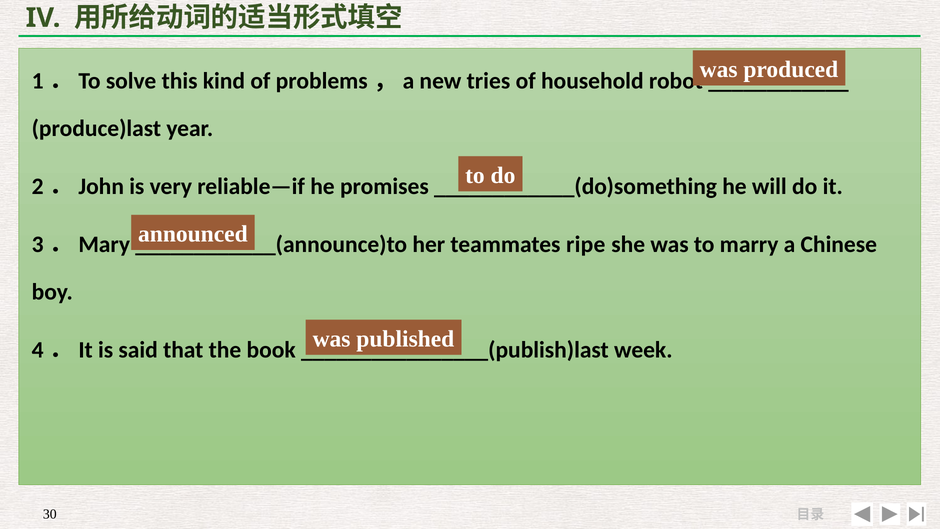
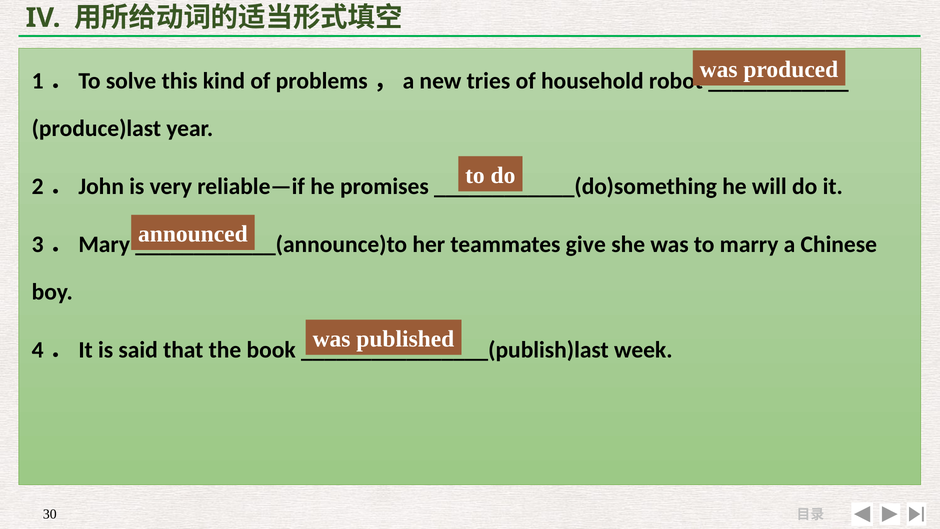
ripe: ripe -> give (586, 244)
